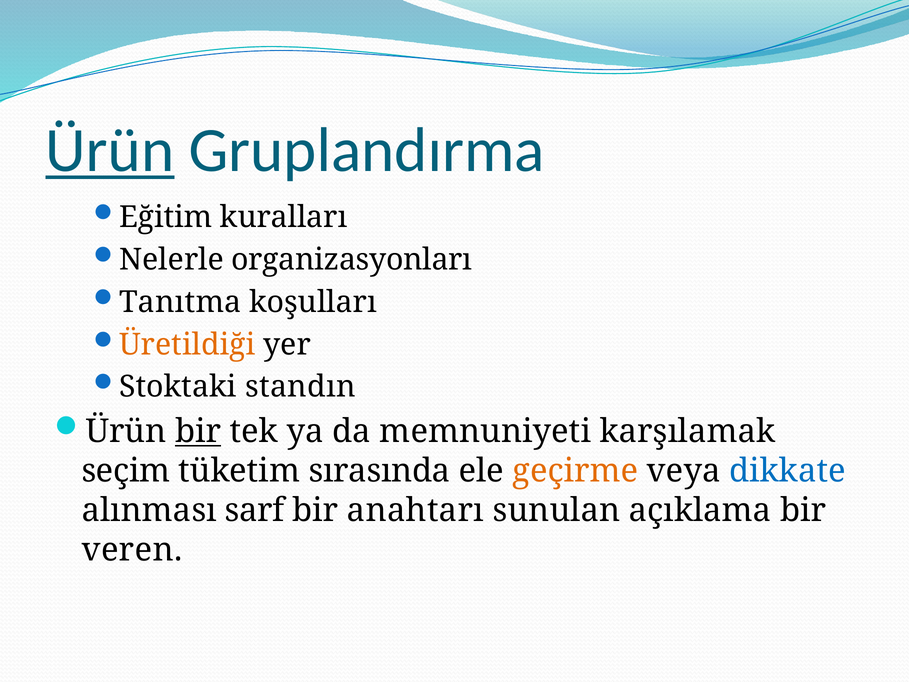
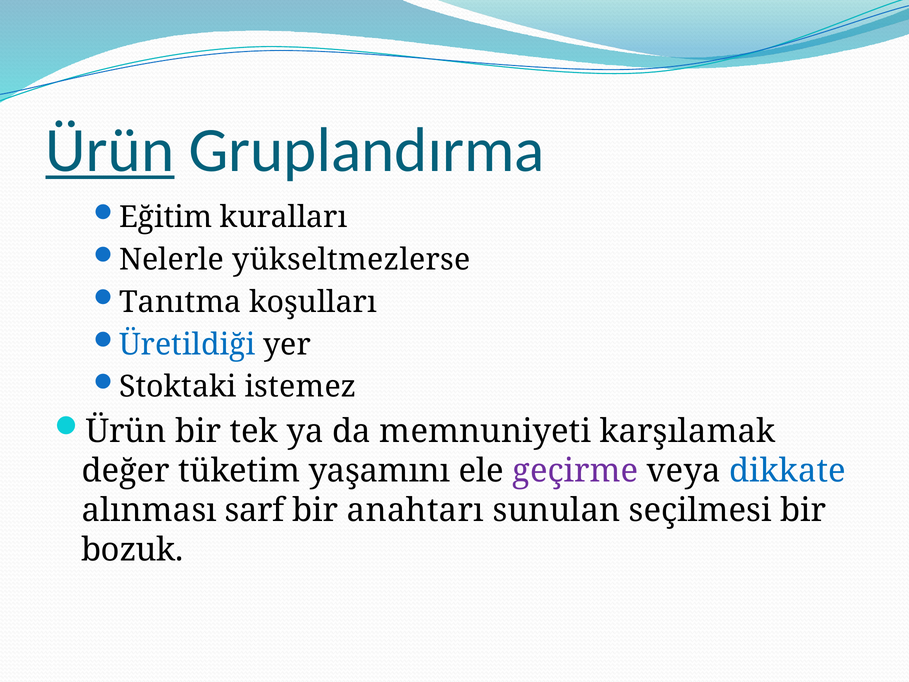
organizasyonları: organizasyonları -> yükseltmezlerse (351, 260)
Üretildiği colour: orange -> blue (187, 344)
standın: standın -> istemez (300, 387)
bir underline: present -> none (198, 431)
seçim: seçim -> değer (126, 471)
sırasında: sırasında -> yaşamını (379, 471)
geçirme colour: orange -> purple (575, 471)
açıklama: açıklama -> seçilmesi (700, 510)
veren: veren -> bozuk (132, 550)
